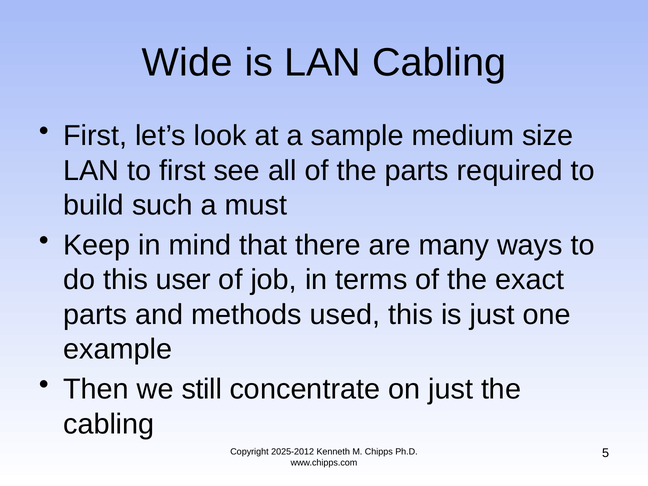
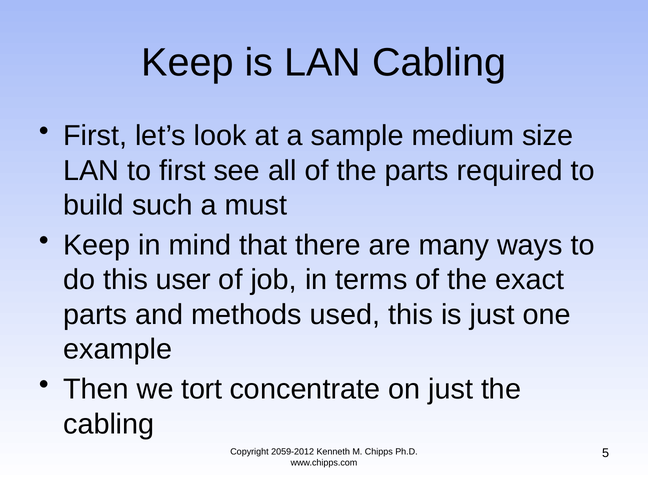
Wide: Wide -> Keep (187, 63)
still: still -> tort (202, 389)
2025-2012: 2025-2012 -> 2059-2012 (293, 452)
